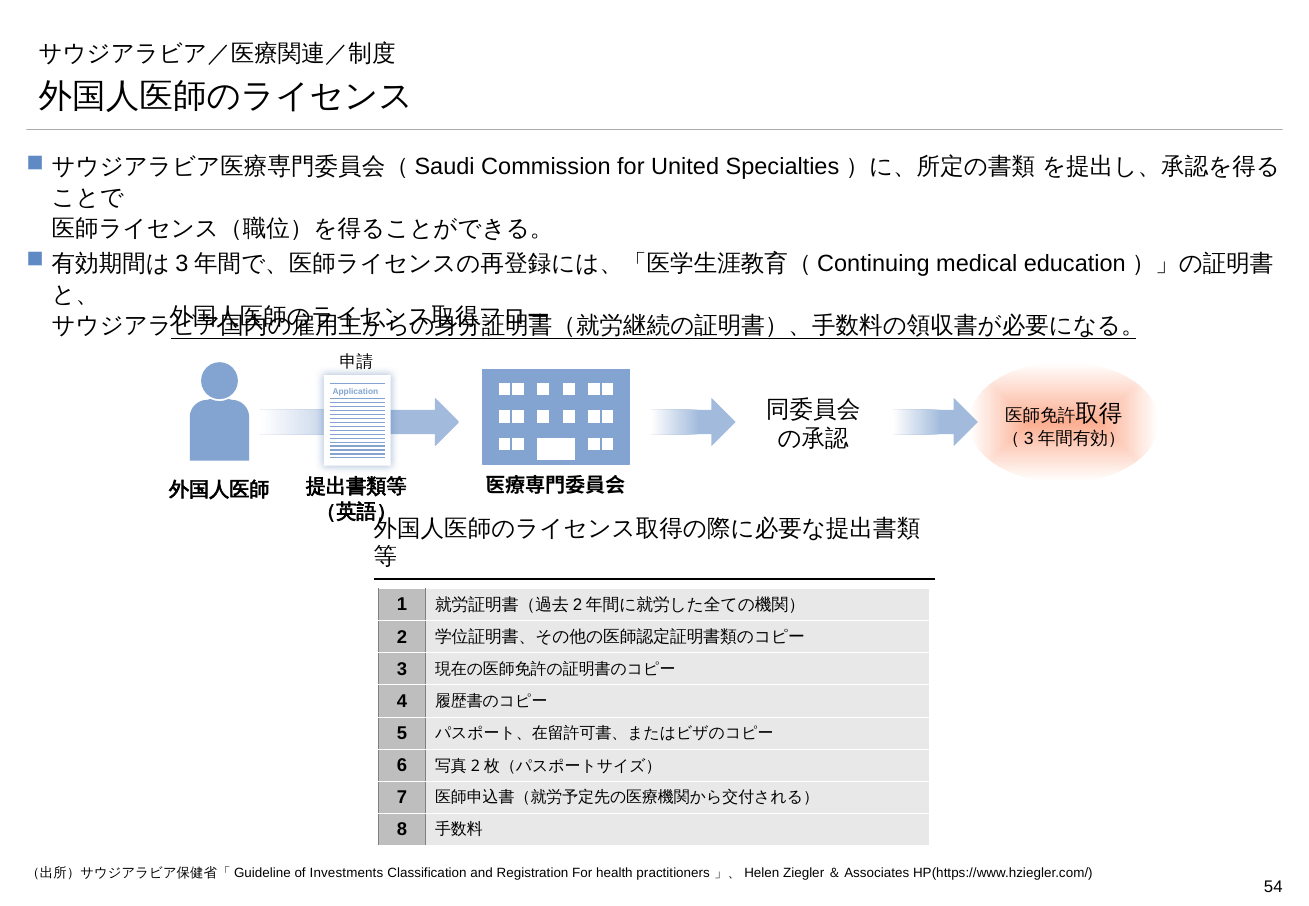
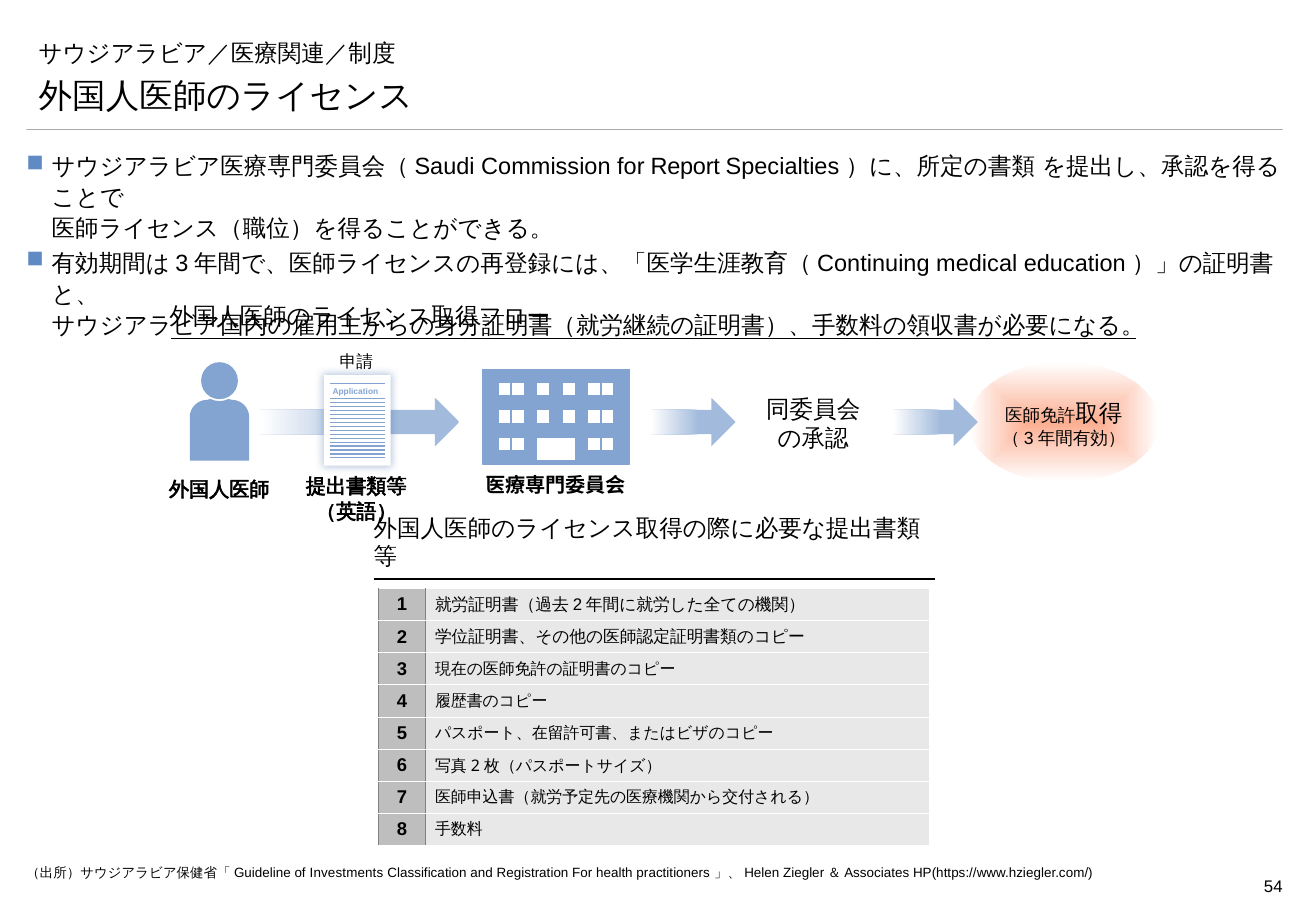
United: United -> Report (685, 167)
